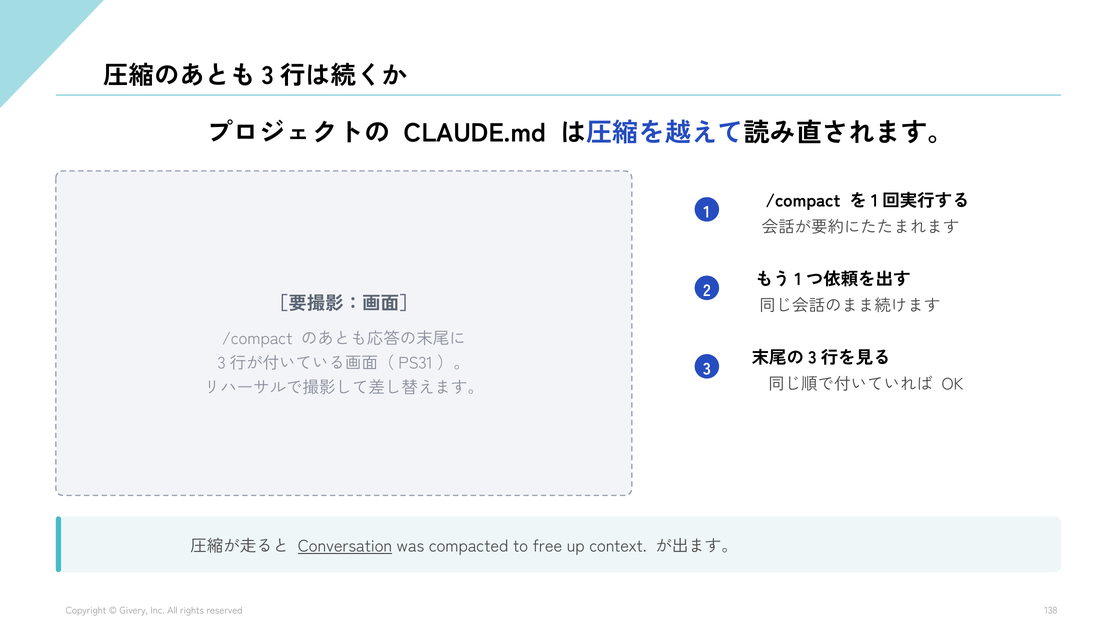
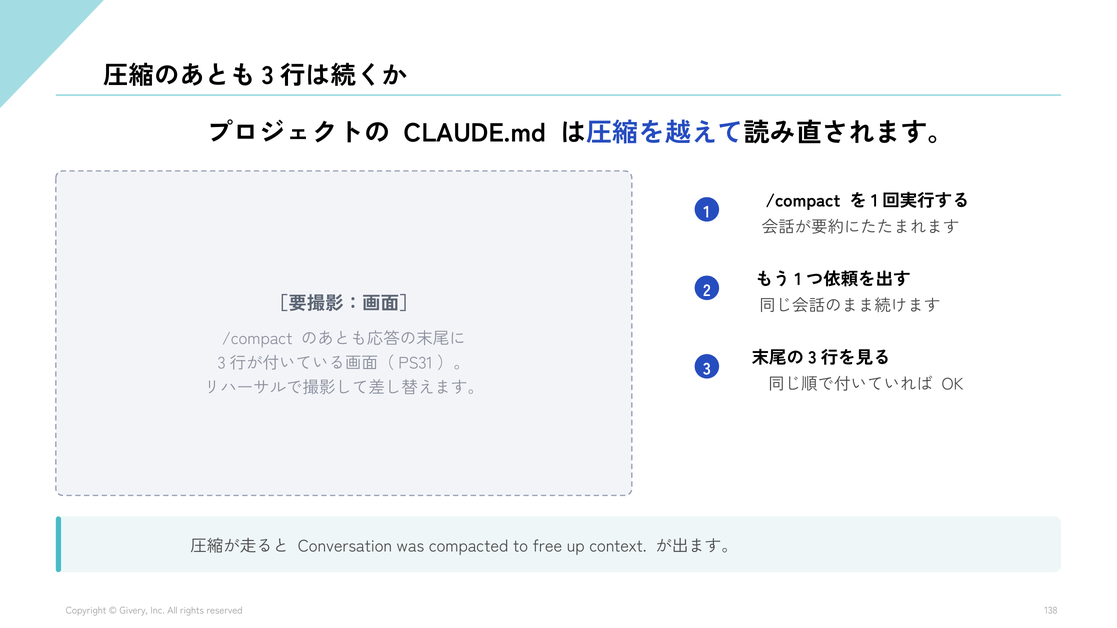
Conversation underline: present -> none (345, 547)
